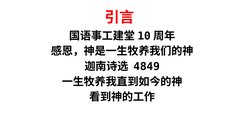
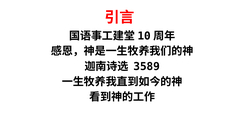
4849: 4849 -> 3589 (147, 67)
